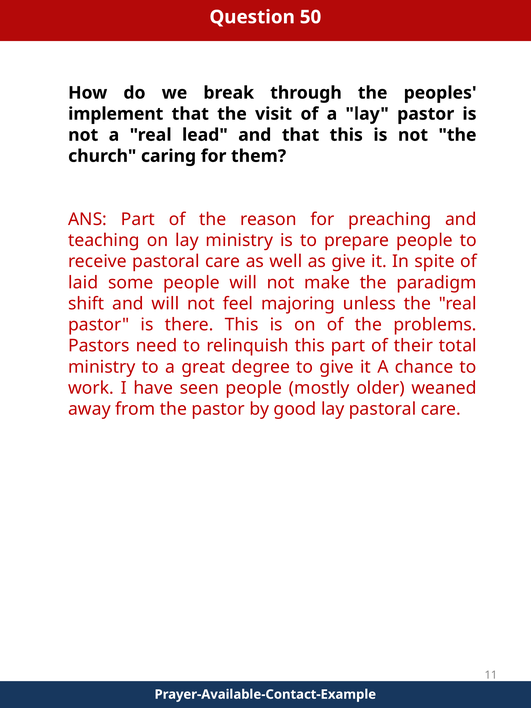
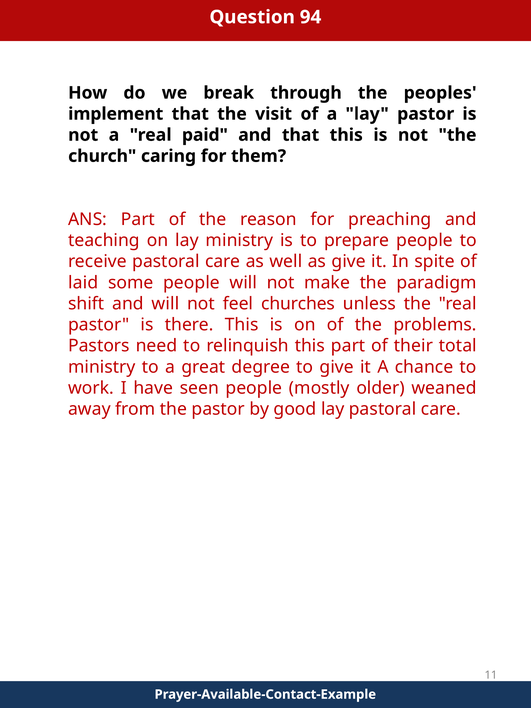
50: 50 -> 94 (311, 17)
lead: lead -> paid (205, 135)
majoring: majoring -> churches (298, 304)
